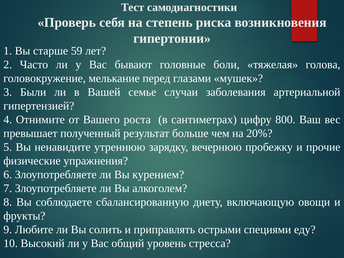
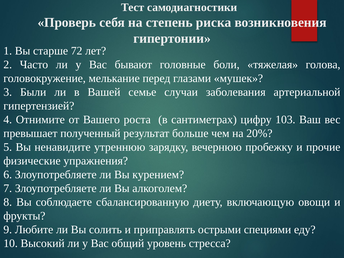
59: 59 -> 72 (77, 51)
800: 800 -> 103 (285, 120)
